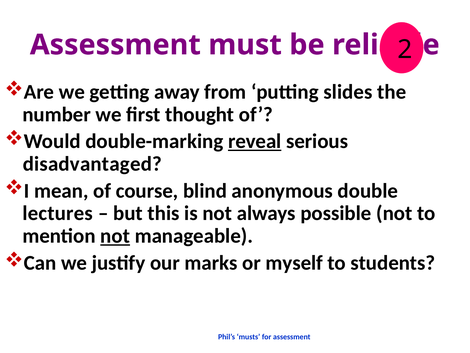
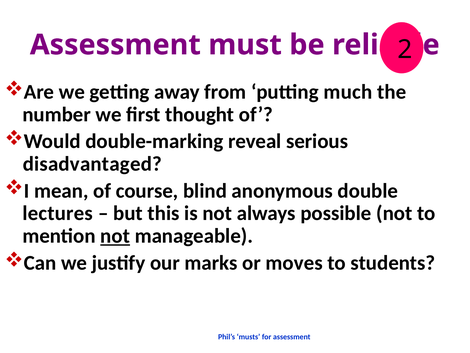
slides: slides -> much (348, 92)
reveal underline: present -> none (255, 141)
myself: myself -> moves (294, 262)
